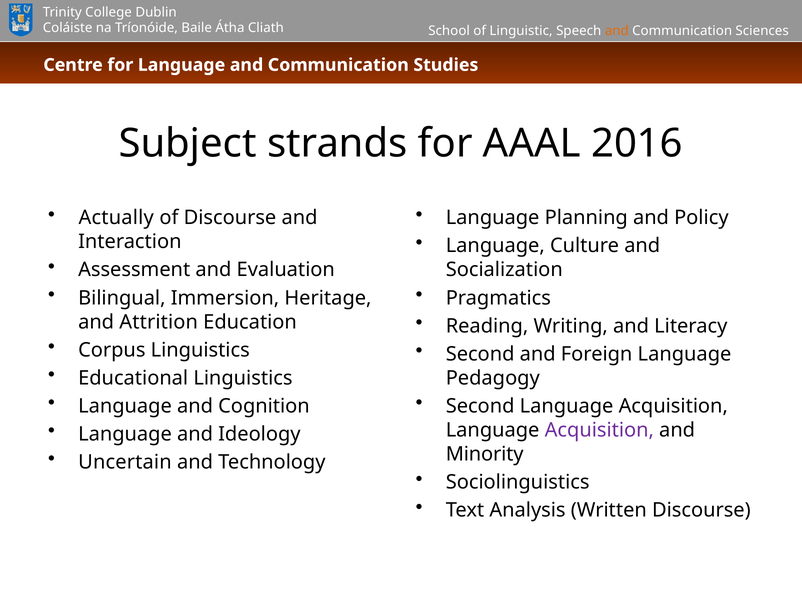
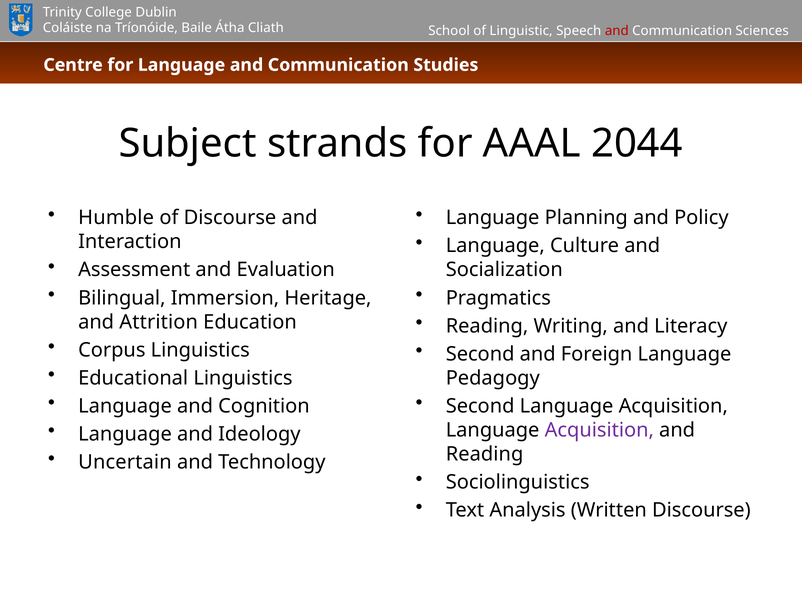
and colour: orange -> red (617, 31)
2016: 2016 -> 2044 (637, 144)
Actually: Actually -> Humble (116, 218)
Minority: Minority -> Reading (485, 455)
